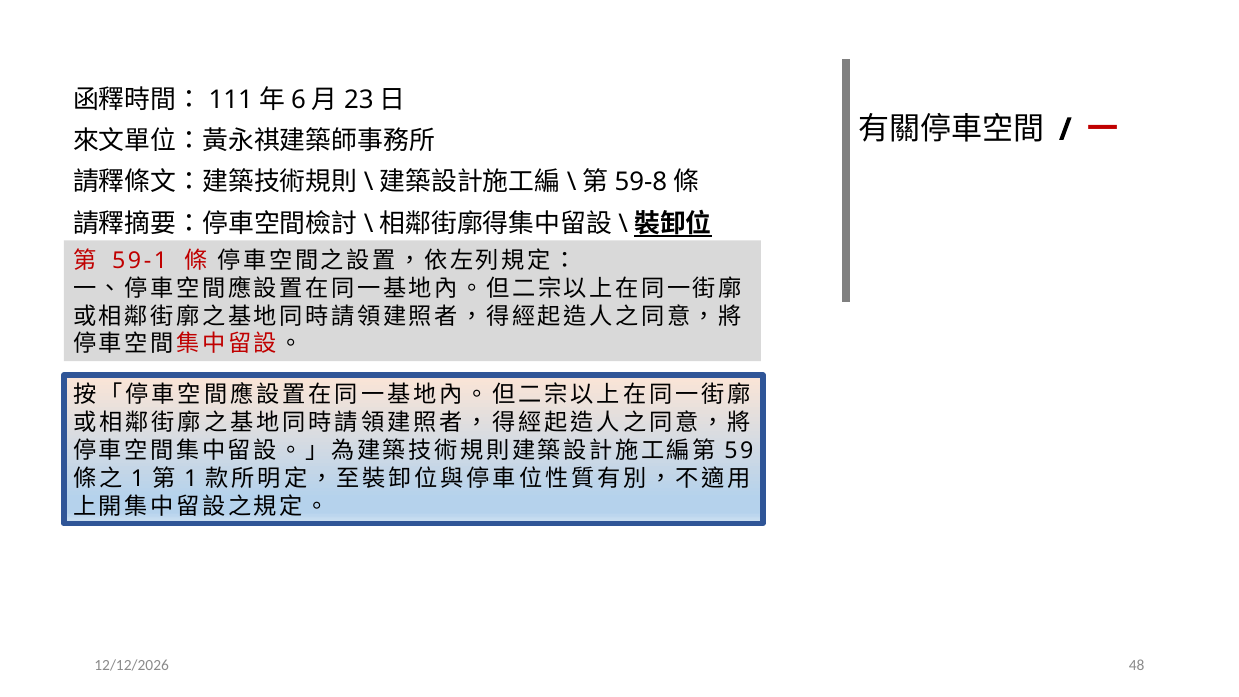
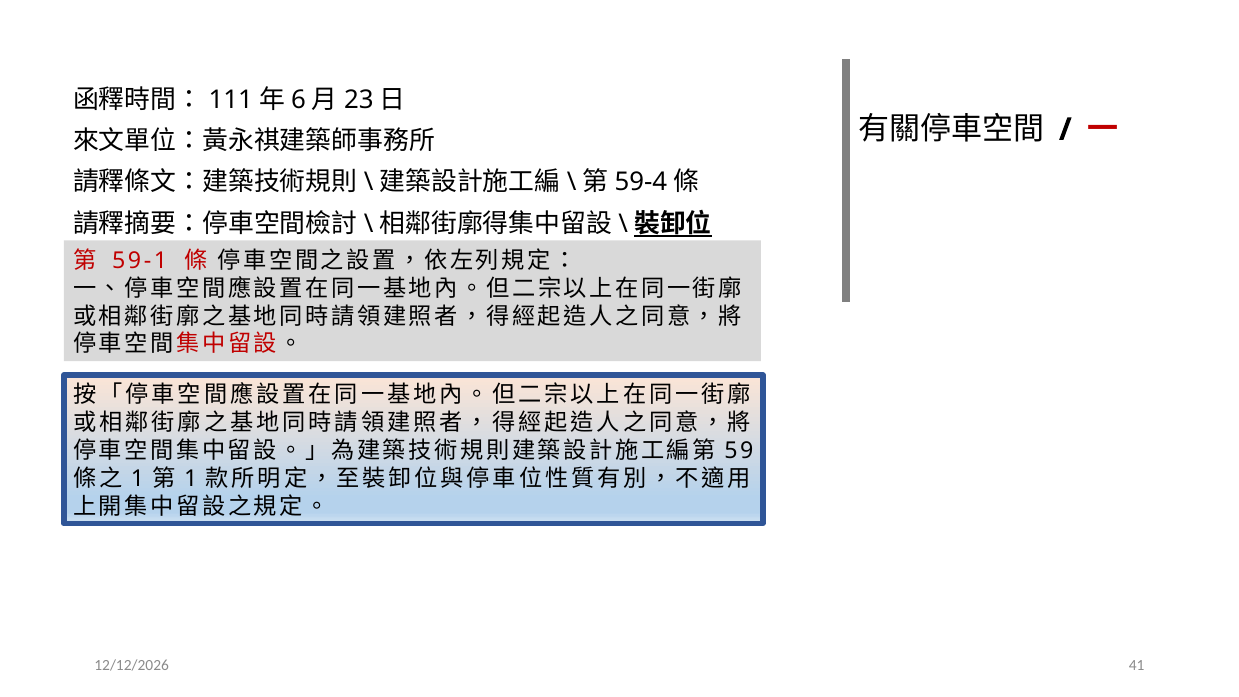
59-8: 59-8 -> 59-4 (641, 182)
48: 48 -> 41 (1137, 665)
